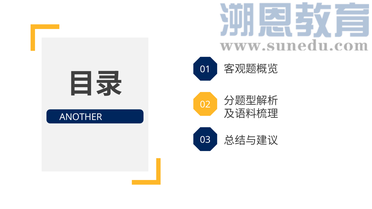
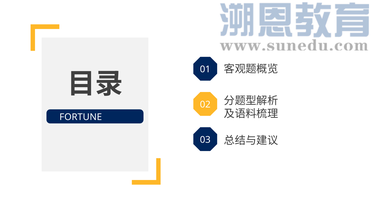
ANOTHER: ANOTHER -> FORTUNE (81, 117)
